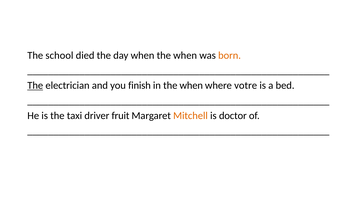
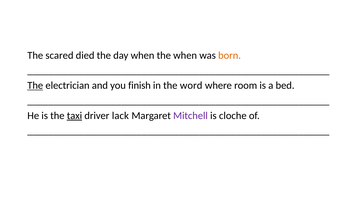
school: school -> scared (59, 55)
in the when: when -> word (191, 86)
votre: votre -> room (246, 86)
taxi underline: none -> present (74, 116)
fruit: fruit -> lack (120, 116)
Mitchell colour: orange -> purple (190, 116)
doctor: doctor -> cloche (233, 116)
